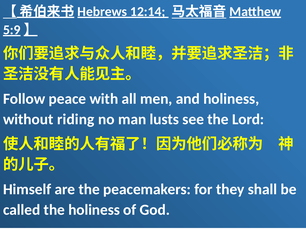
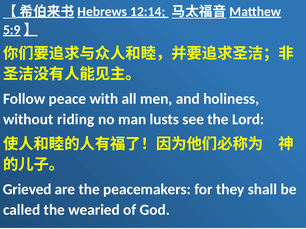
Himself: Himself -> Grieved (27, 190)
the holiness: holiness -> wearied (94, 210)
